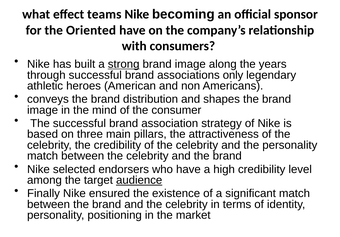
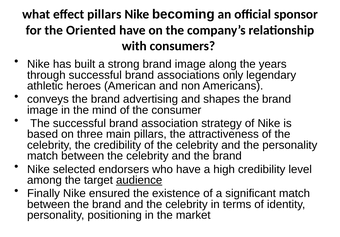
effect teams: teams -> pillars (104, 14)
strong underline: present -> none (124, 64)
distribution: distribution -> advertising (151, 99)
